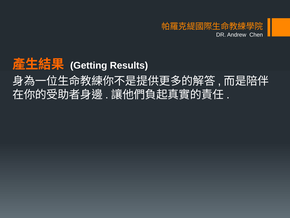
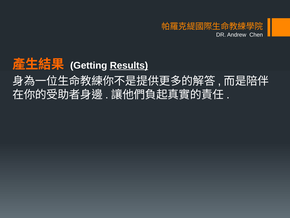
Results underline: none -> present (129, 65)
